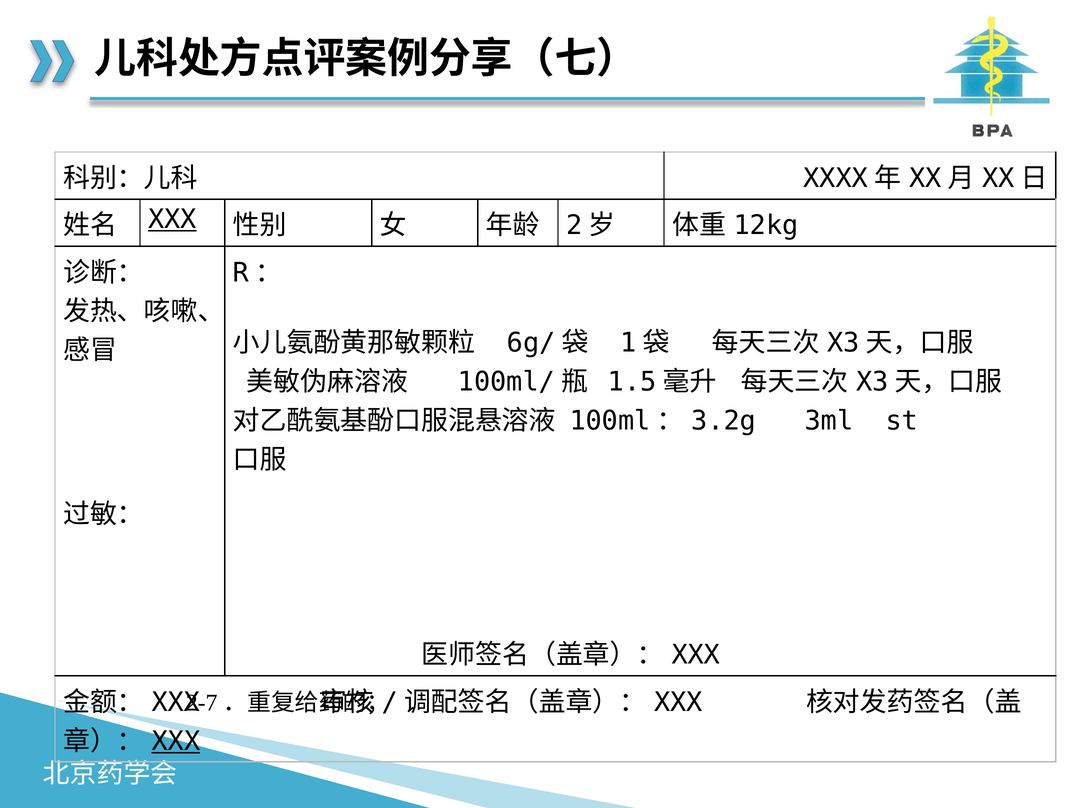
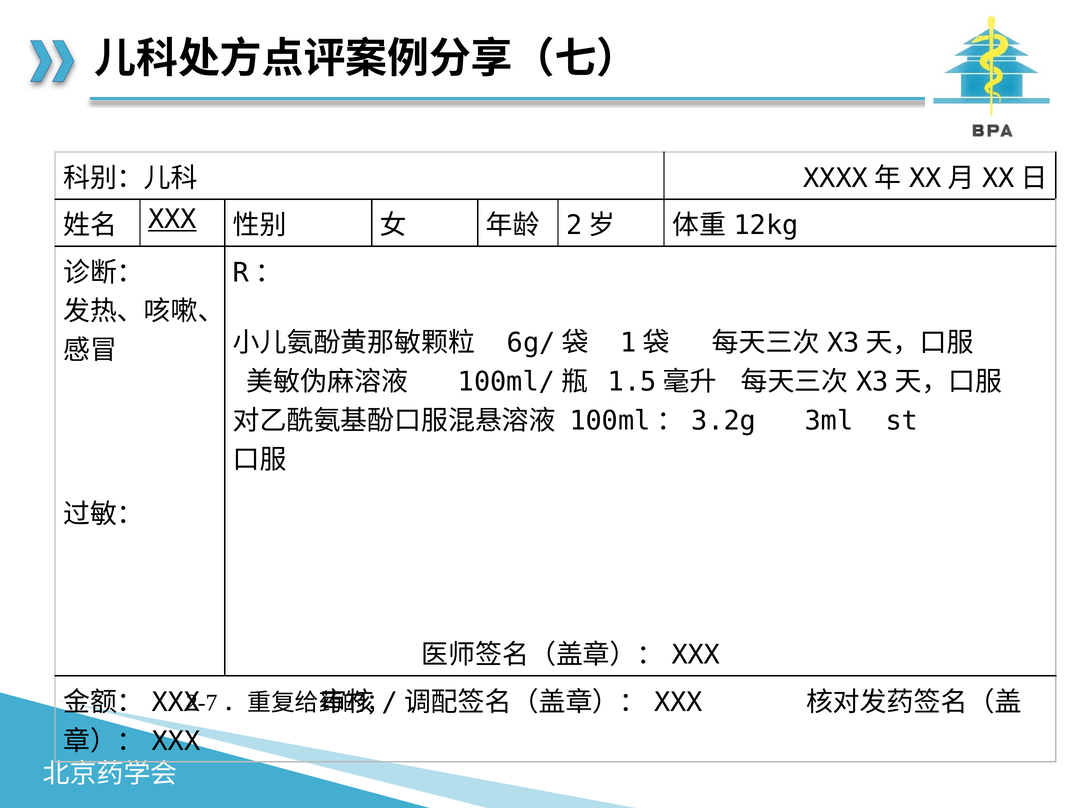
XXX underline: present -> none (176, 741)
